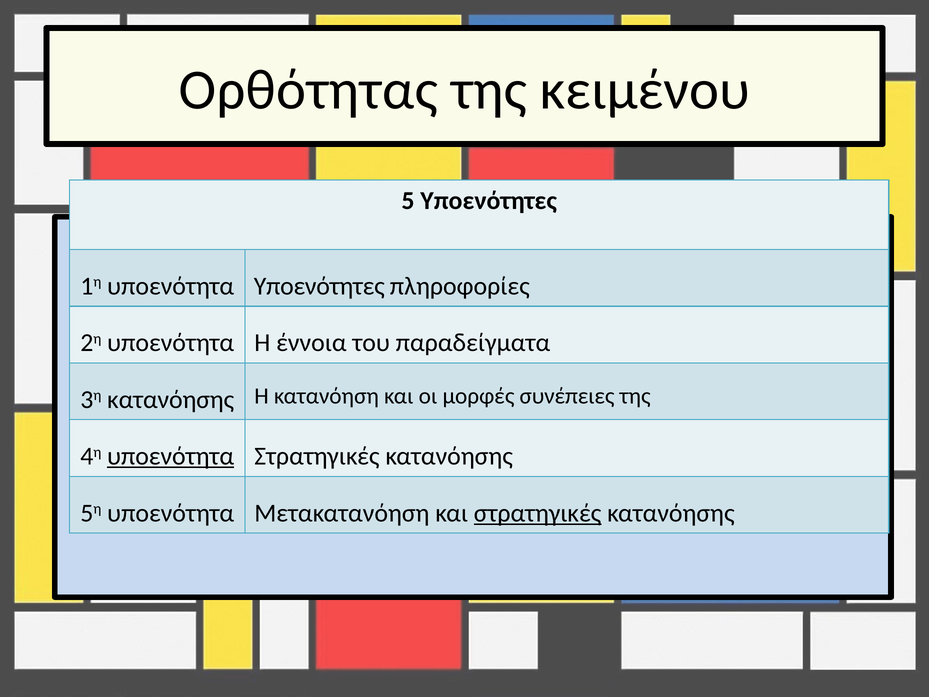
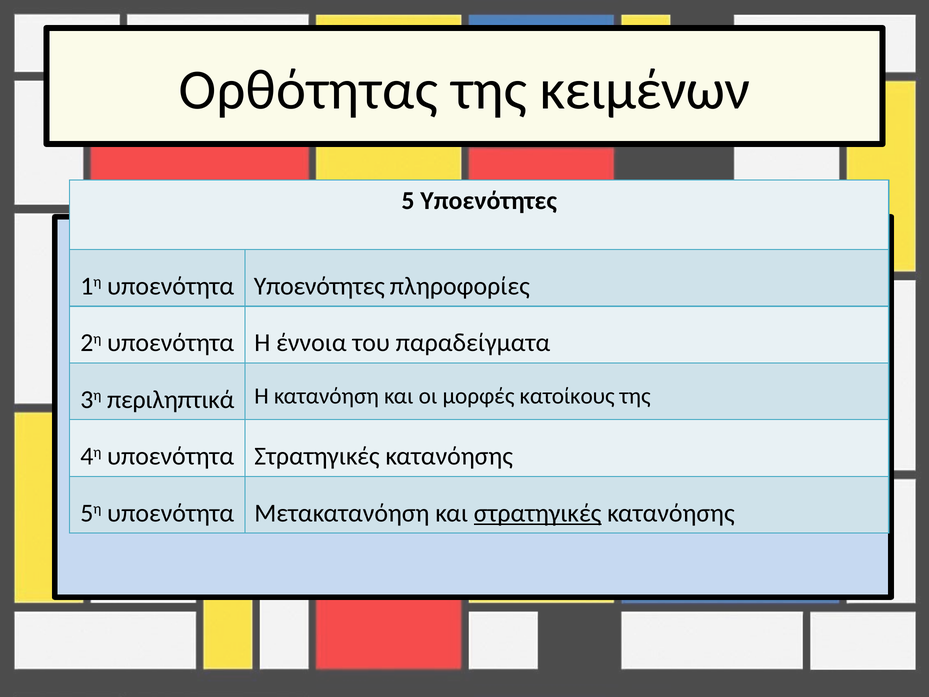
κειμένου: κειμένου -> κειμένων (645, 90)
3η κατανόησης: κατανόησης -> περιληπτικά (171, 399)
συνέπειες: συνέπειες -> κατοίκους (567, 396)
υποενότητα underline: present -> none (171, 456)
